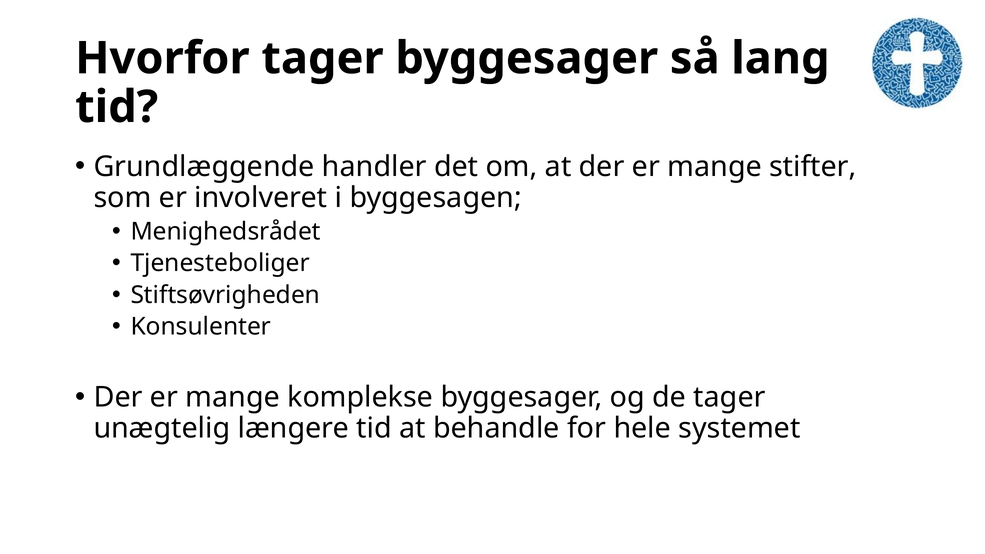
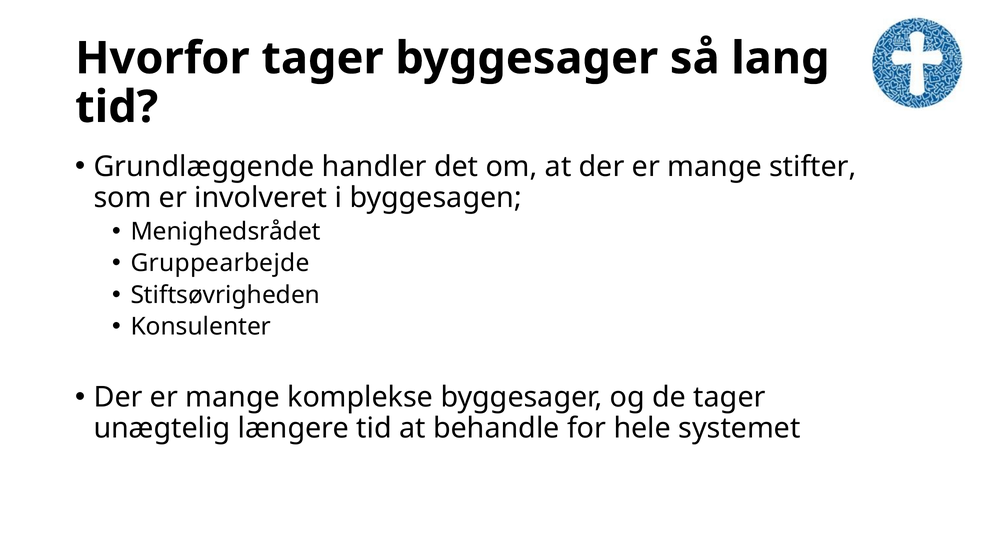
Tjenesteboliger: Tjenesteboliger -> Gruppearbejde (220, 263)
